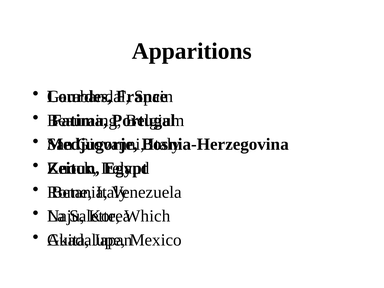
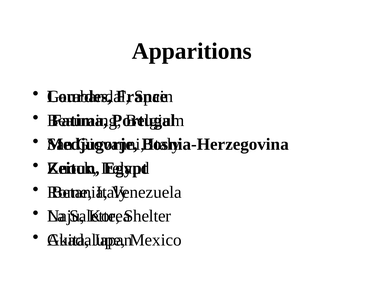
Which: Which -> Shelter (148, 216)
